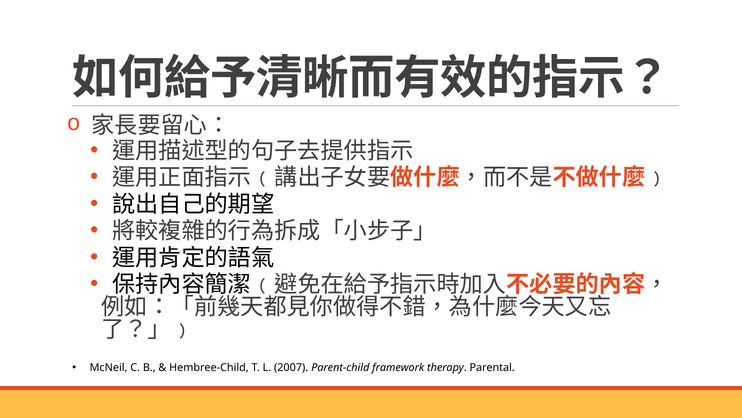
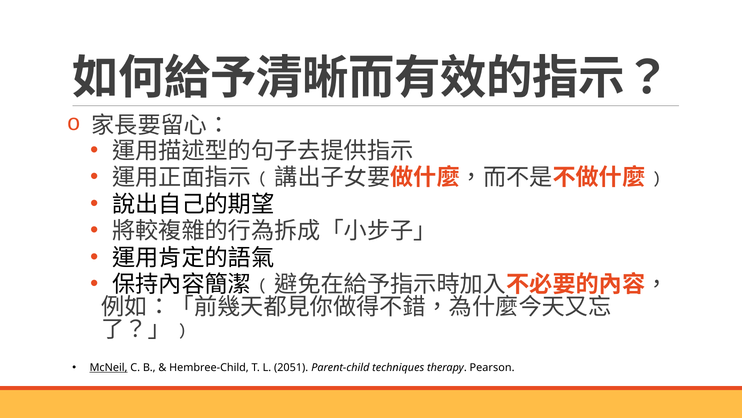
McNeil underline: none -> present (109, 367)
2007: 2007 -> 2051 (291, 367)
framework: framework -> techniques (398, 367)
Parental: Parental -> Pearson (492, 367)
